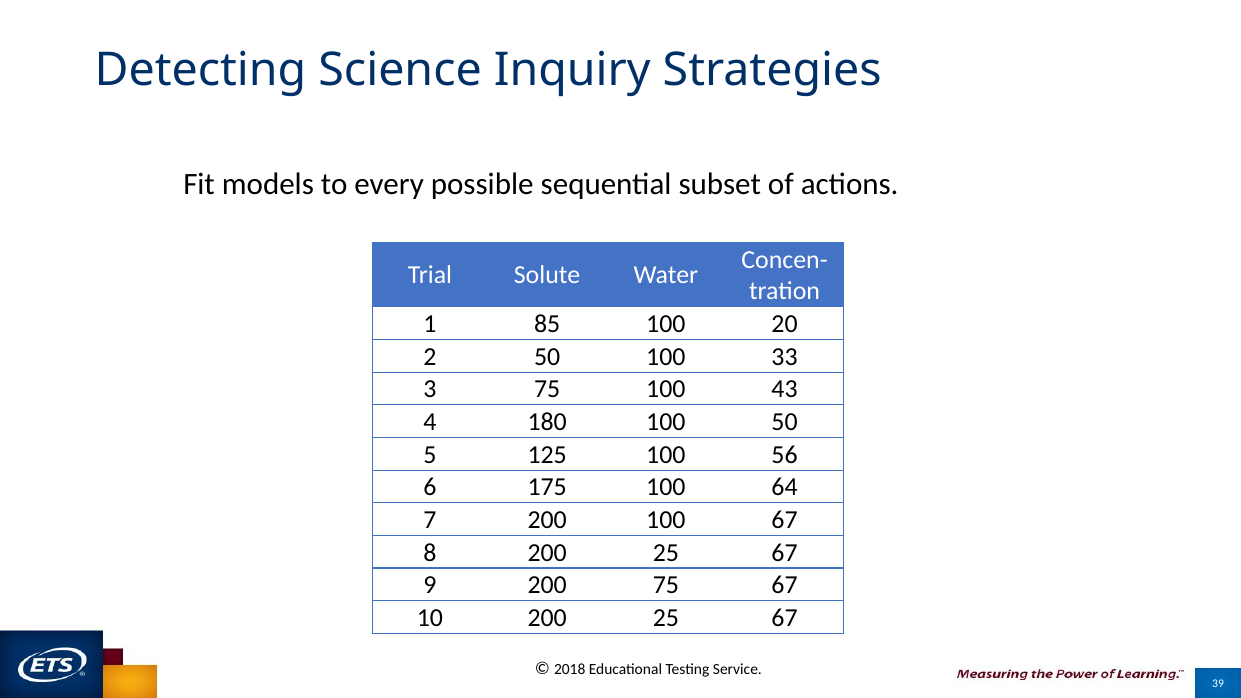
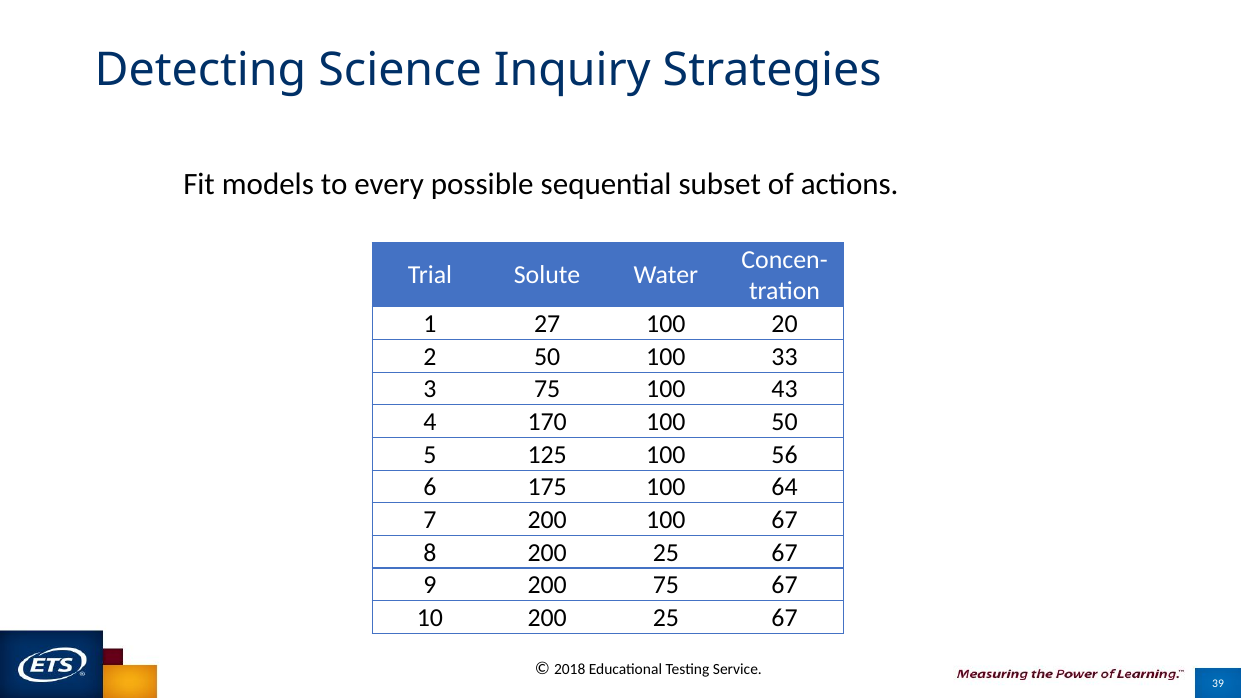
85: 85 -> 27 (547, 324)
180: 180 -> 170 (547, 422)
